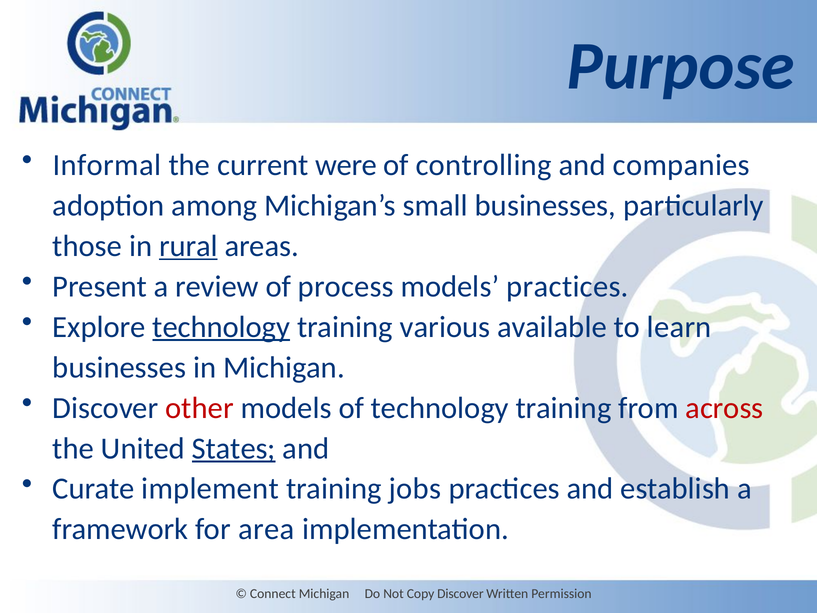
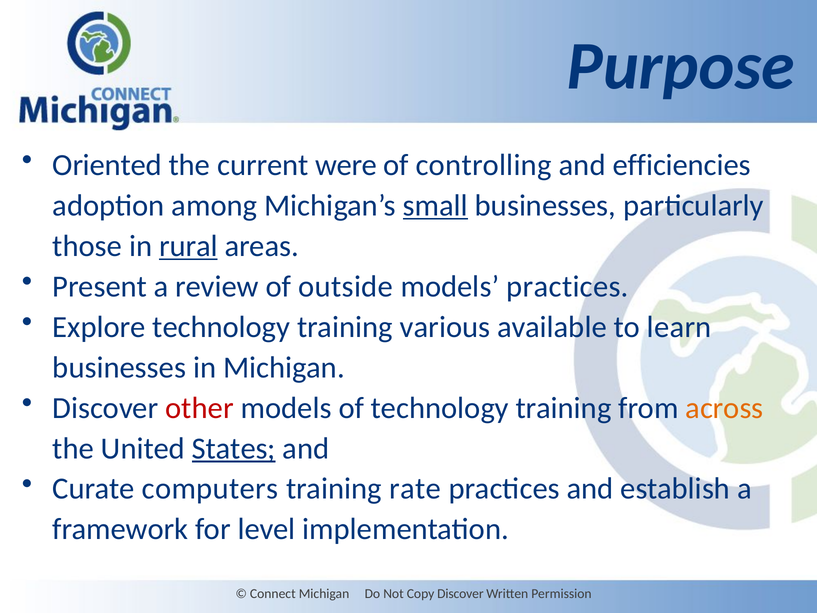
Informal: Informal -> Oriented (107, 165)
companies: companies -> efficiencies (682, 165)
small underline: none -> present (435, 205)
process: process -> outside (346, 286)
technology underline: present -> none (221, 327)
across colour: red -> orange (724, 408)
implement: implement -> computers (210, 489)
jobs: jobs -> rate (415, 489)
area: area -> level (267, 529)
